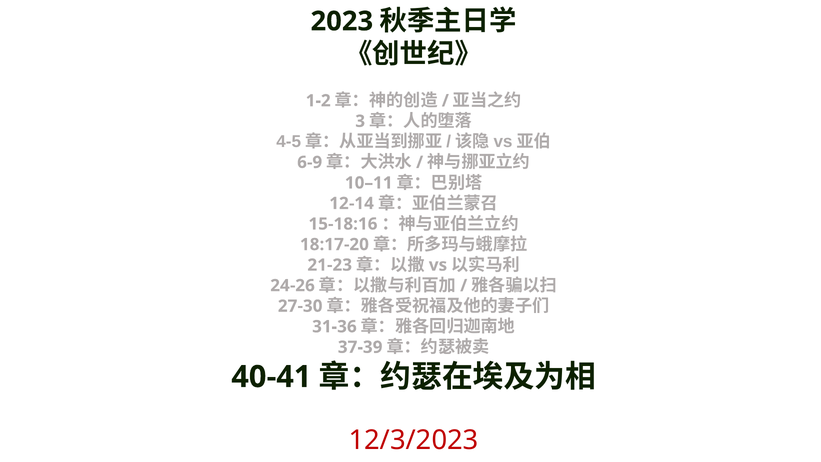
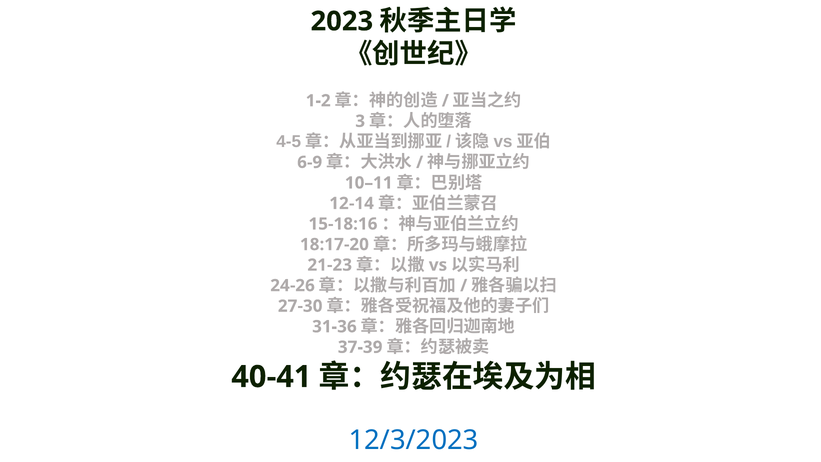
12/3/2023 colour: red -> blue (414, 440)
